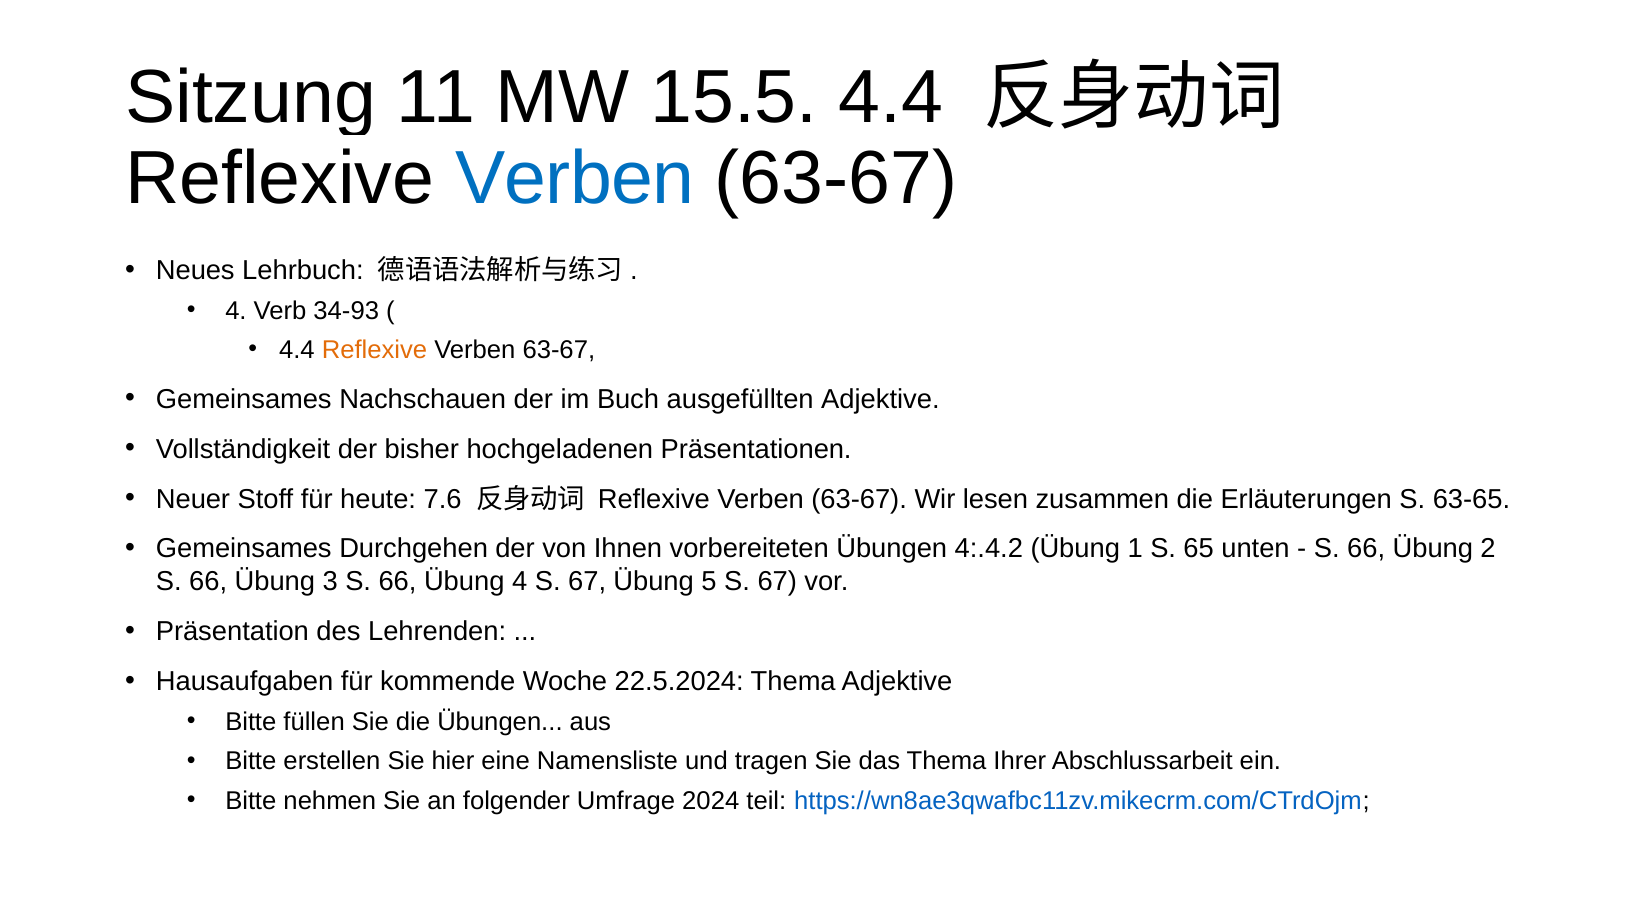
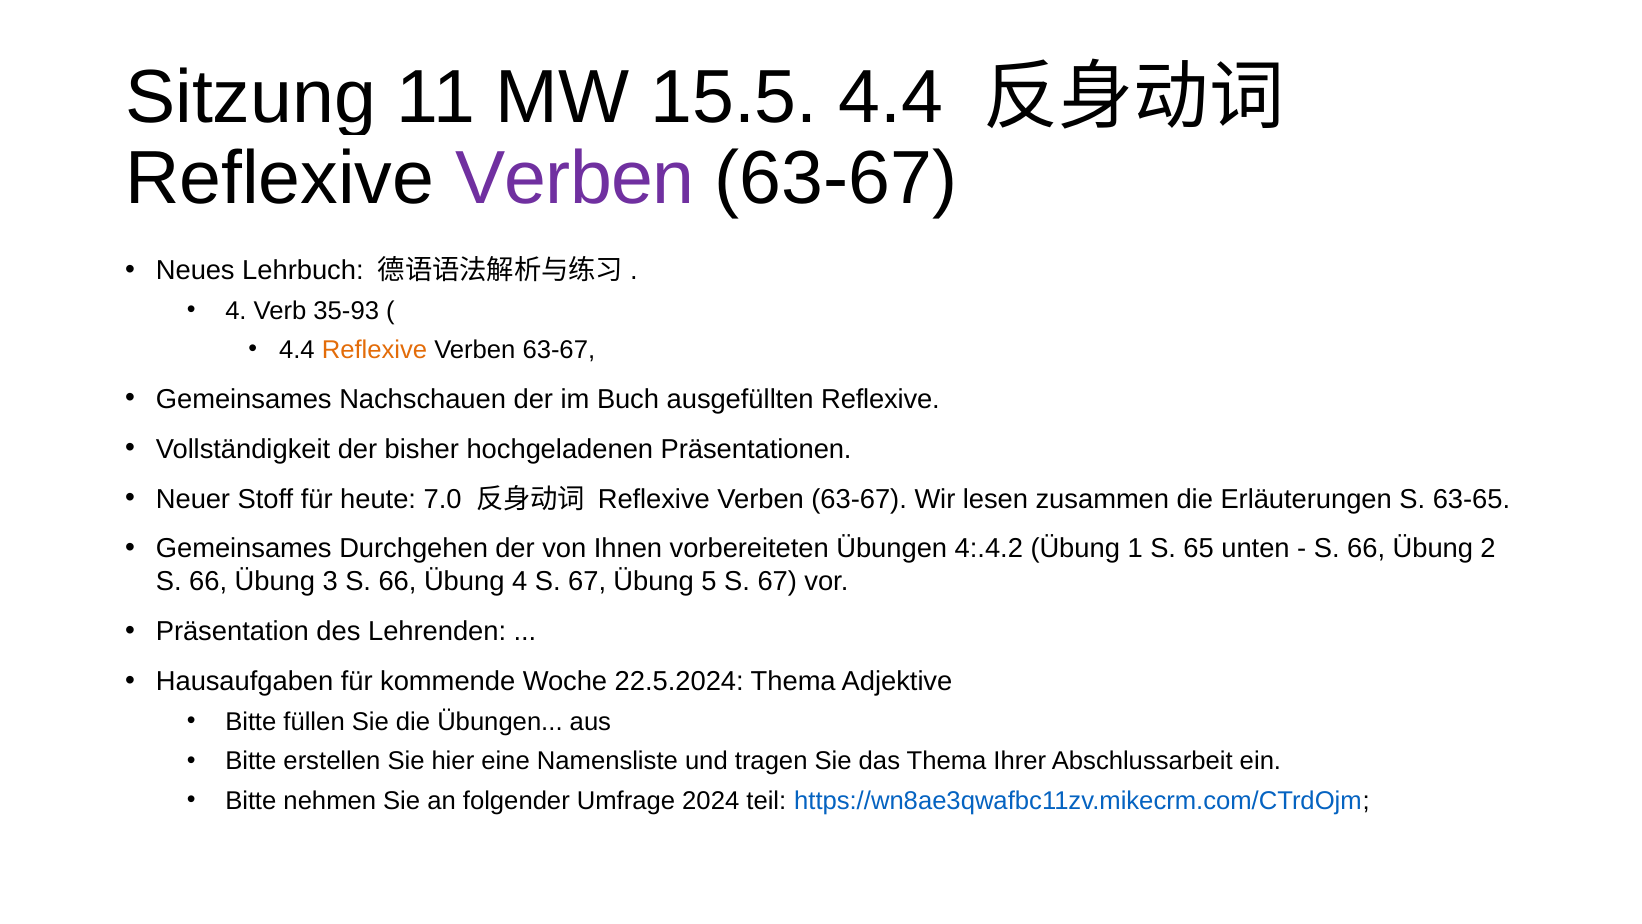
Verben colour: blue -> purple (575, 179)
34-93: 34-93 -> 35-93 (346, 311)
ausgefüllten Adjektive: Adjektive -> Reflexive (880, 399)
7.6: 7.6 -> 7.0 (443, 499)
